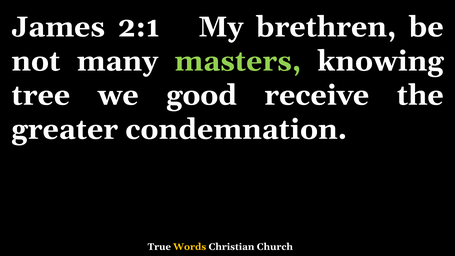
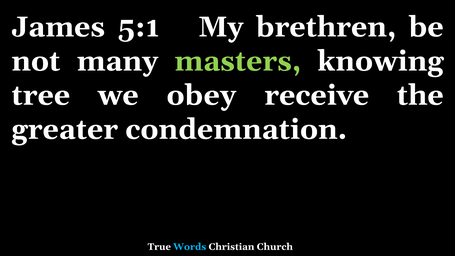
2:1: 2:1 -> 5:1 (139, 27)
good: good -> obey (201, 95)
Words colour: yellow -> light blue (190, 247)
